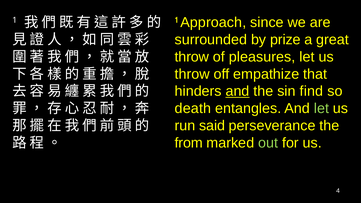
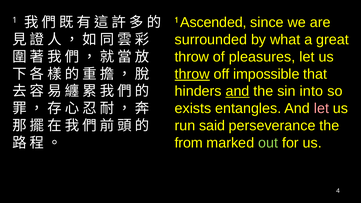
Approach: Approach -> Ascended (213, 22)
prize: prize -> what (285, 40)
throw underline: none -> present (192, 74)
empathize: empathize -> impossible (266, 74)
find: find -> into (311, 91)
death: death -> exists (193, 108)
let colour: light green -> pink (321, 108)
